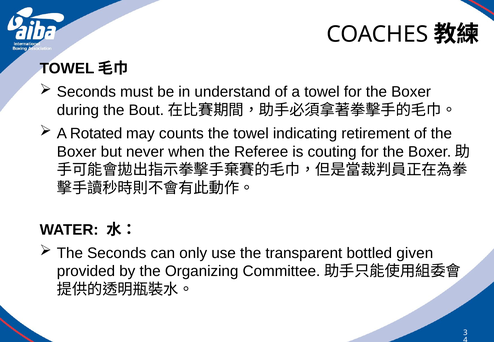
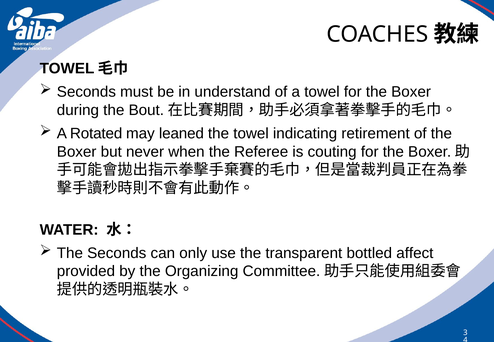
counts: counts -> leaned (181, 133)
given: given -> affect (415, 253)
